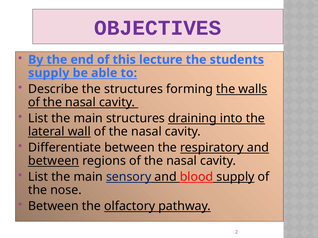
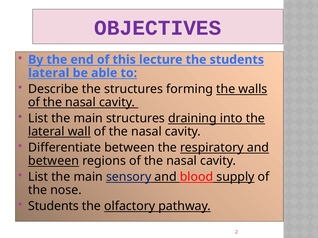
supply: supply -> lateral (49, 73)
Between: Between -> Students (53, 206)
